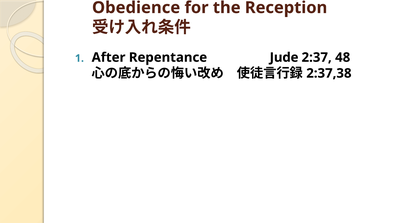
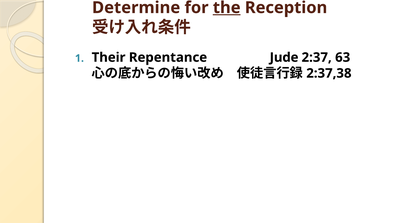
Obedience: Obedience -> Determine (136, 8)
the underline: none -> present (227, 8)
After: After -> Their (109, 57)
48: 48 -> 63 (343, 57)
